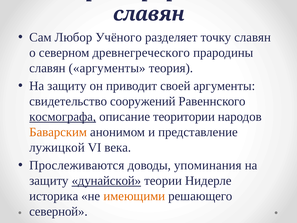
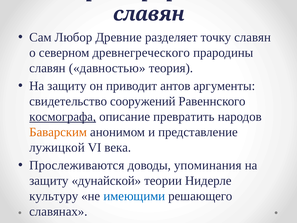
Учёного: Учёного -> Древние (119, 37)
славян аргументы: аргументы -> давностью (107, 68)
своей: своей -> антов (175, 86)
теоритории: теоритории -> превратить (184, 117)
дунайской underline: present -> none (106, 181)
историка: историка -> культуру (54, 196)
имеющими colour: orange -> blue (134, 196)
северной: северной -> славянах (58, 211)
